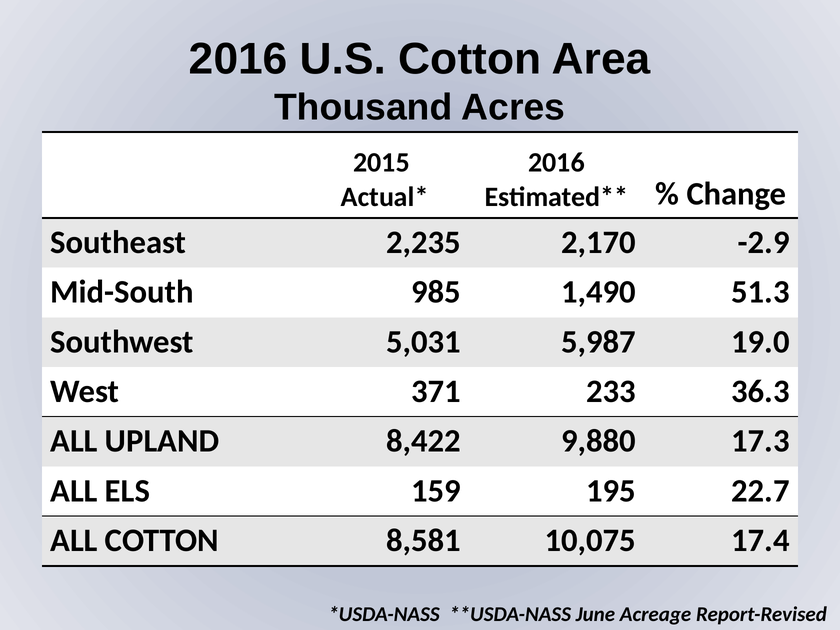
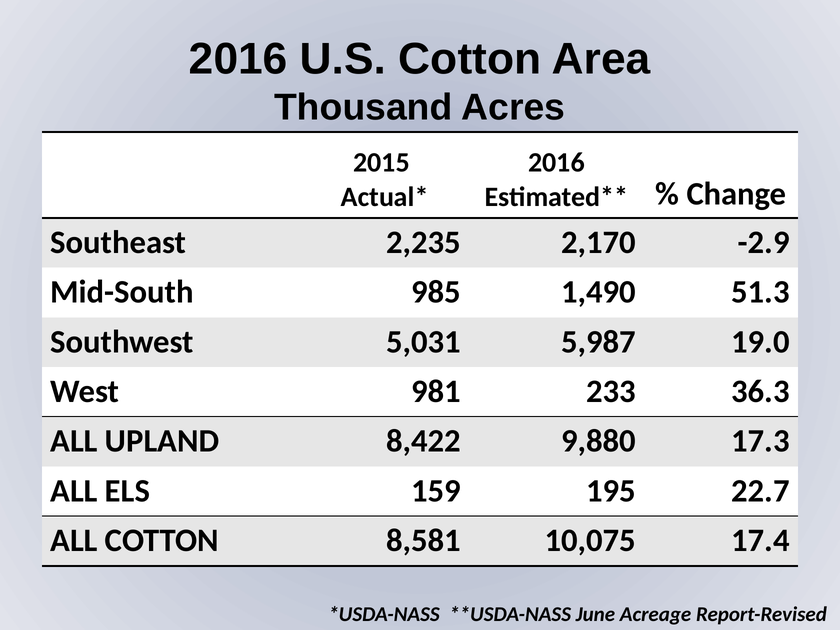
371: 371 -> 981 (436, 391)
